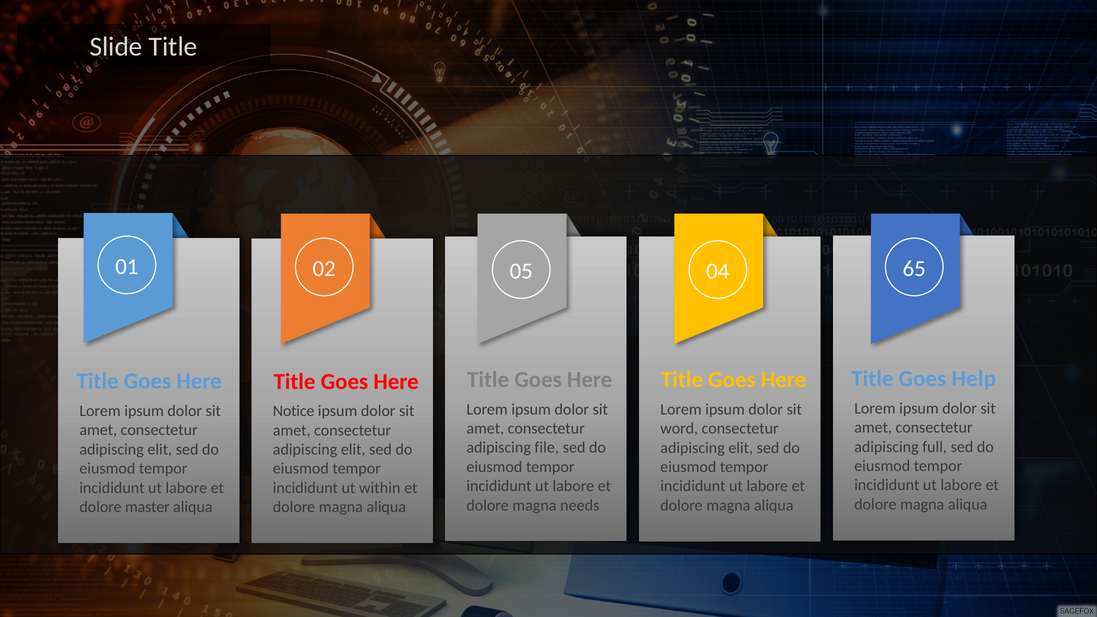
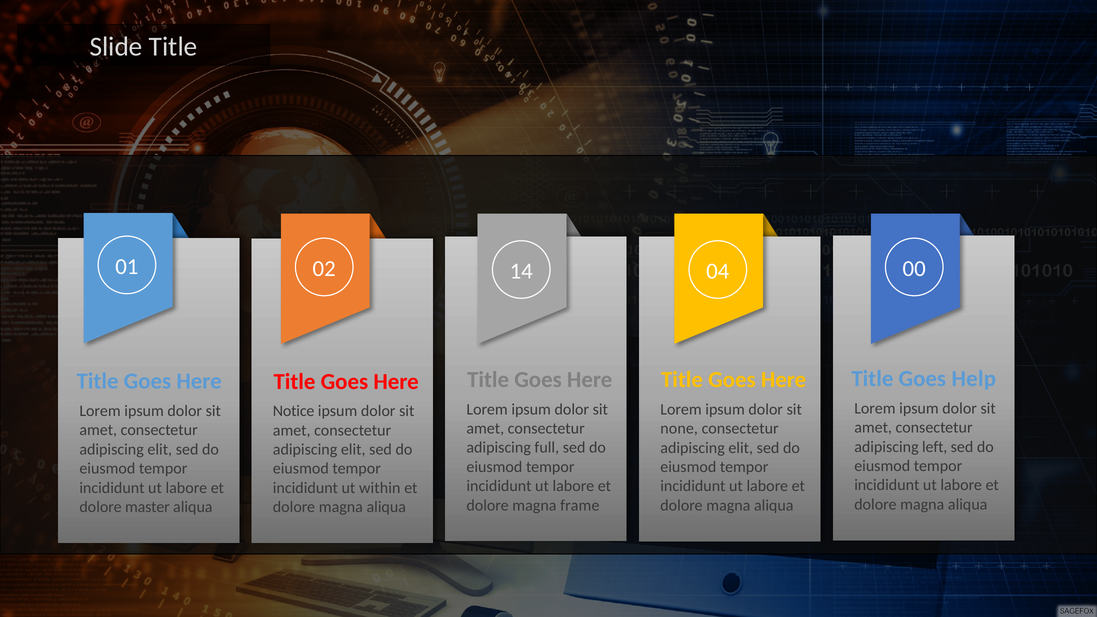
05: 05 -> 14 (521, 271)
65: 65 -> 00 (914, 269)
word: word -> none (679, 429)
full: full -> left (935, 447)
file: file -> full (547, 448)
needs: needs -> frame (580, 505)
